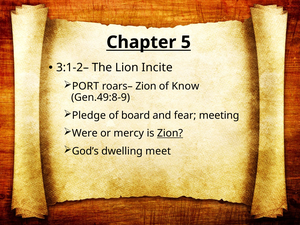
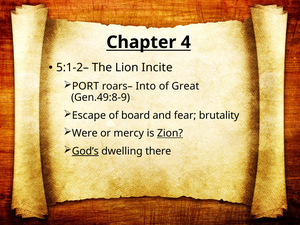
5: 5 -> 4 (186, 42)
3:1-2–: 3:1-2– -> 5:1-2– (72, 68)
roars– Zion: Zion -> Into (146, 86)
Know: Know -> Great (185, 86)
Pledge: Pledge -> Escape (89, 115)
meeting: meeting -> brutality (219, 115)
God’s underline: none -> present (85, 151)
meet: meet -> there (158, 151)
